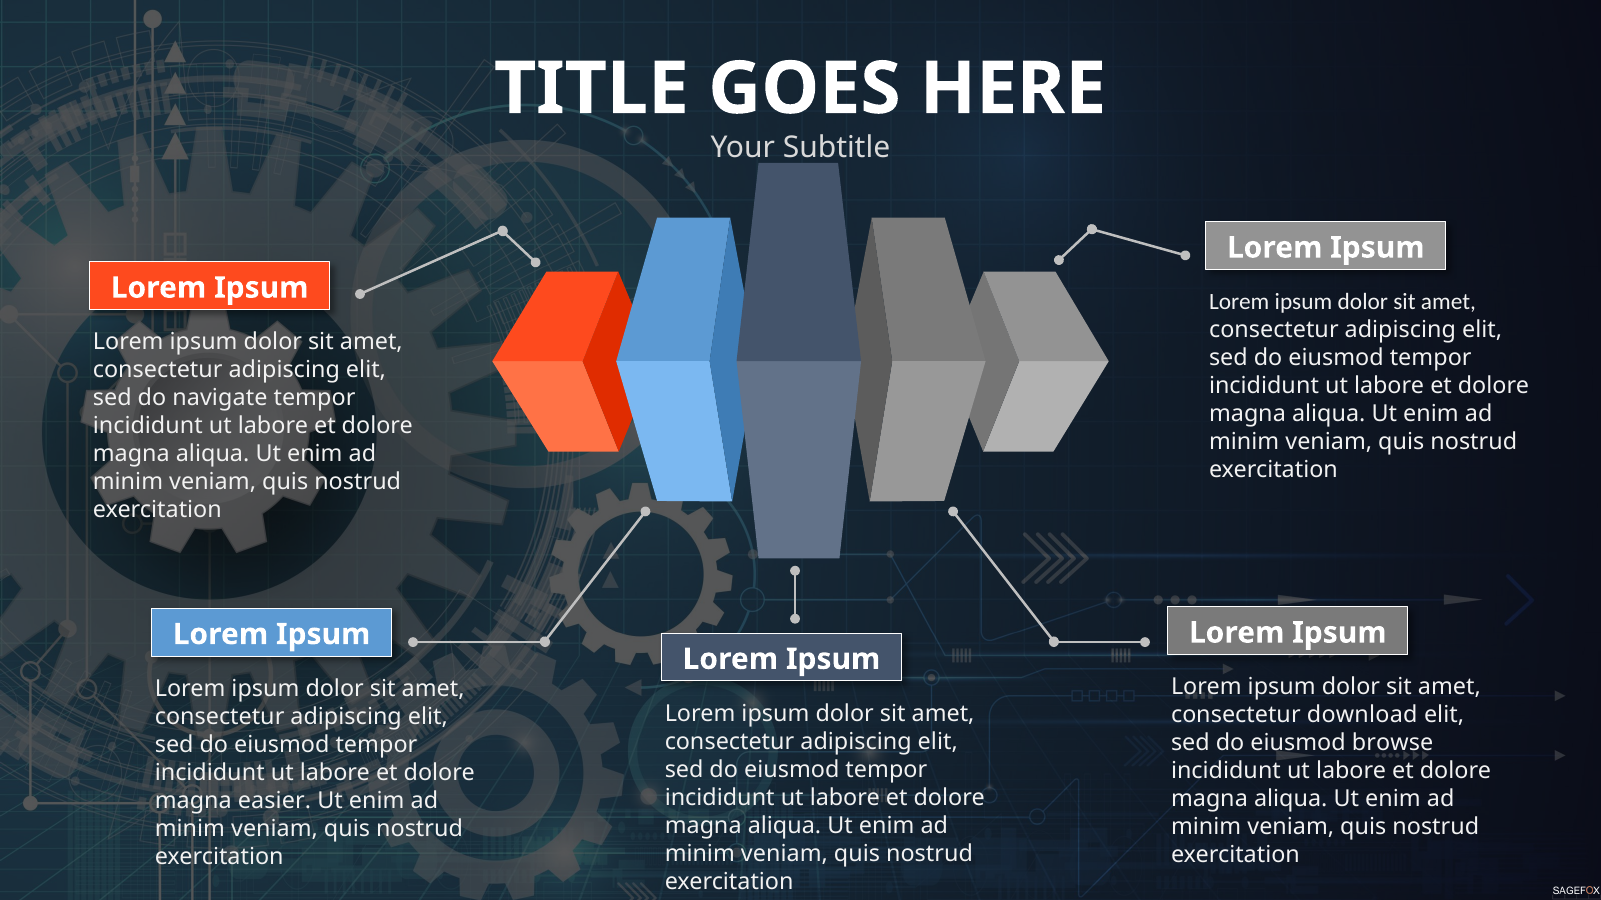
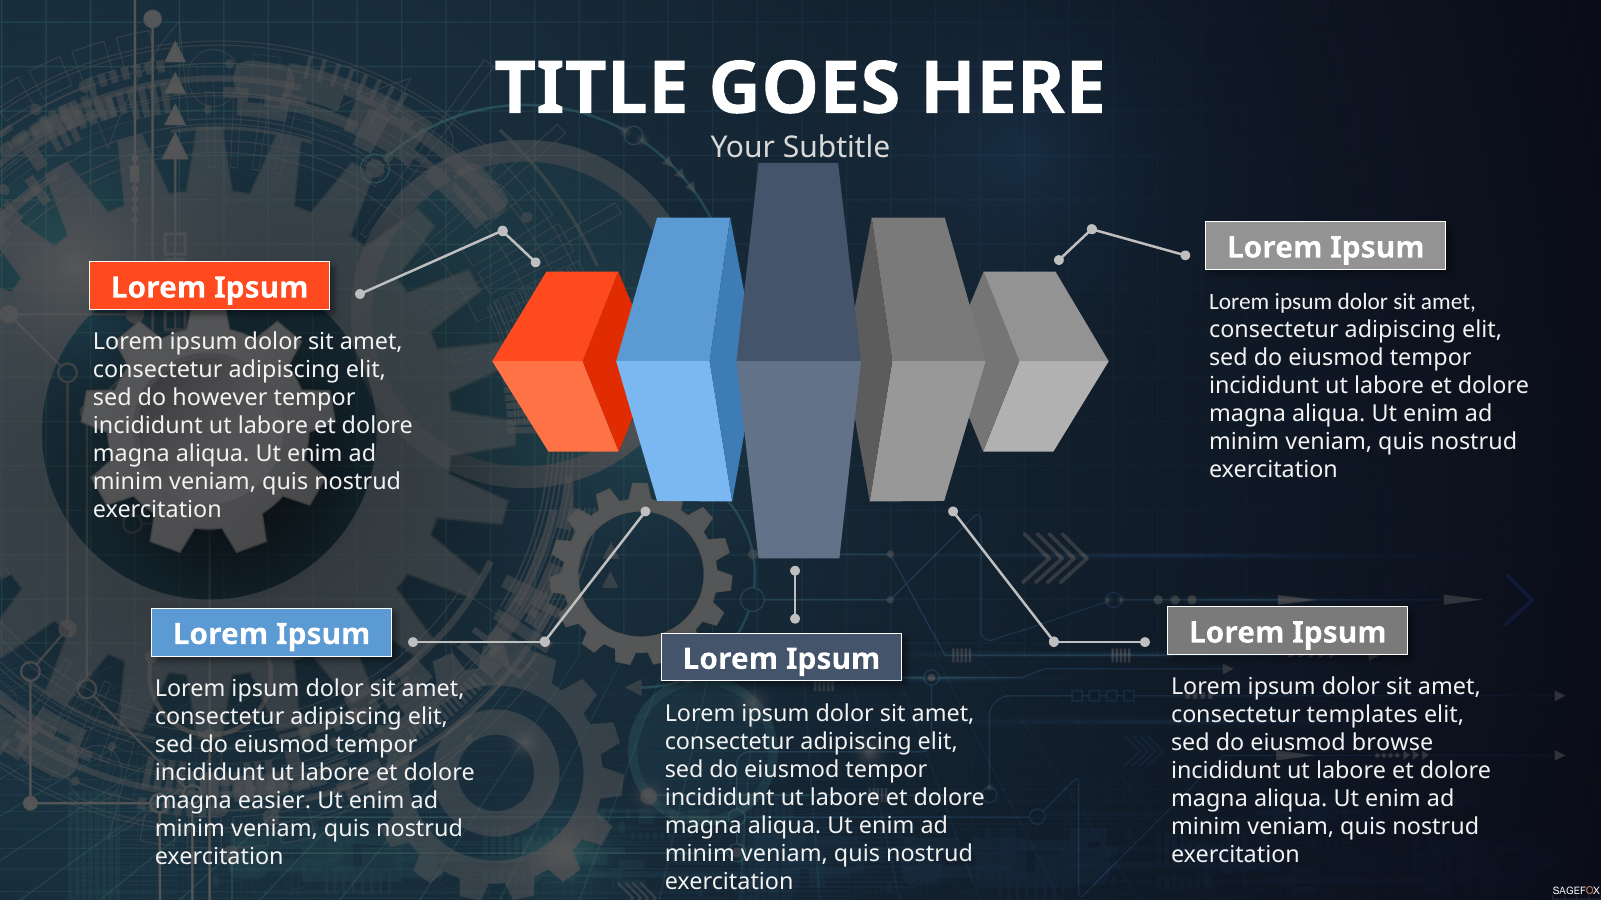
navigate: navigate -> however (220, 398)
download: download -> templates (1362, 716)
